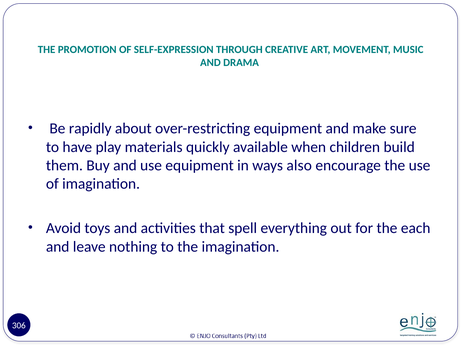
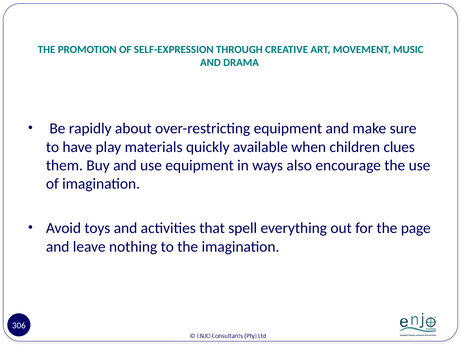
build: build -> clues (399, 147)
each: each -> page (416, 228)
